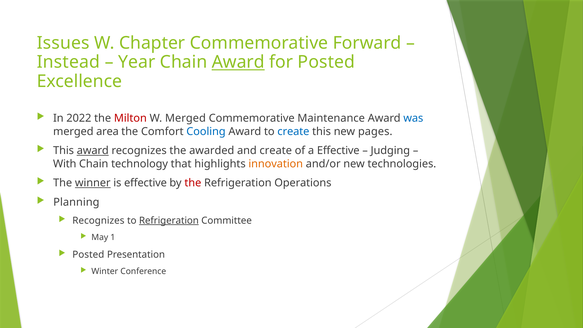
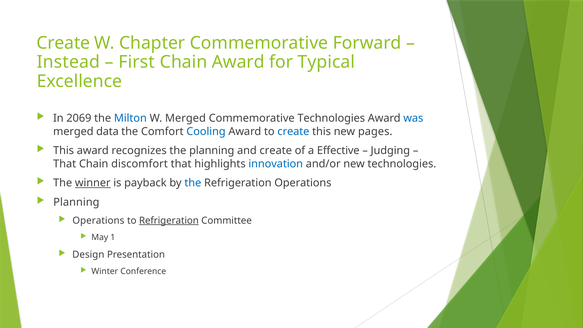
Issues: Issues -> Create (63, 43)
Year: Year -> First (137, 62)
Award underline: present -> none (238, 62)
for Posted: Posted -> Typical (326, 62)
2022: 2022 -> 2069 (79, 118)
Milton colour: red -> blue (130, 118)
Commemorative Maintenance: Maintenance -> Technologies (331, 118)
area: area -> data (107, 131)
award underline: present -> none (93, 151)
the awarded: awarded -> planning (212, 151)
With: With -> That (65, 164)
technology: technology -> discomfort (139, 164)
innovation colour: orange -> blue (276, 164)
is effective: effective -> payback (145, 183)
the colour: red -> blue (193, 183)
Recognizes: Recognizes -> Operations (98, 220)
Posted: Posted -> Design (88, 254)
